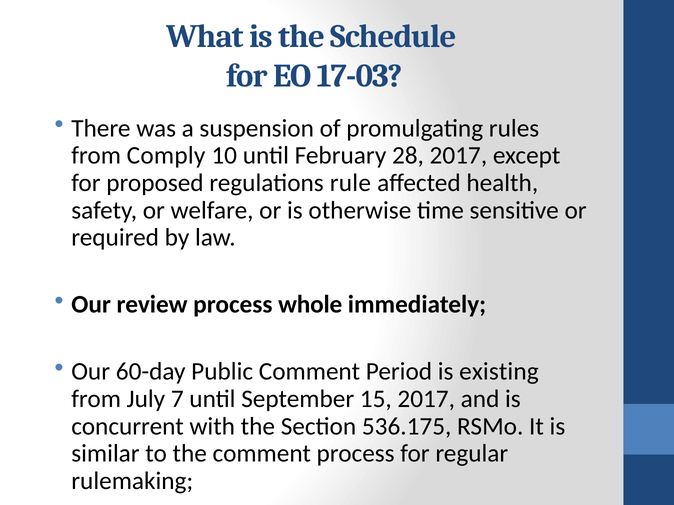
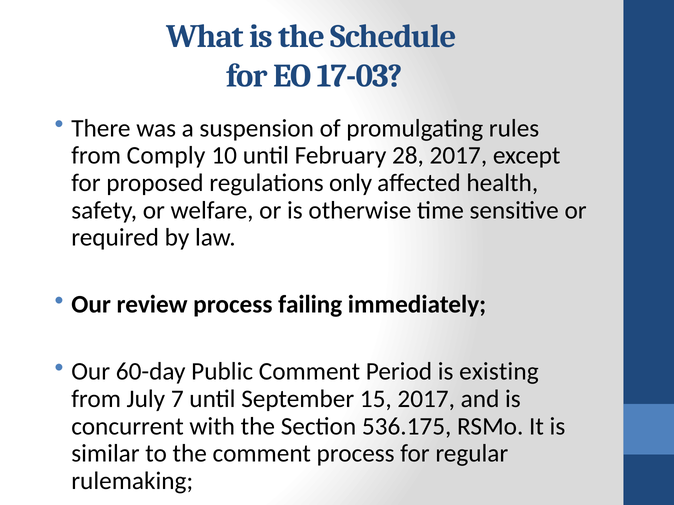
rule: rule -> only (351, 183)
whole: whole -> failing (310, 305)
